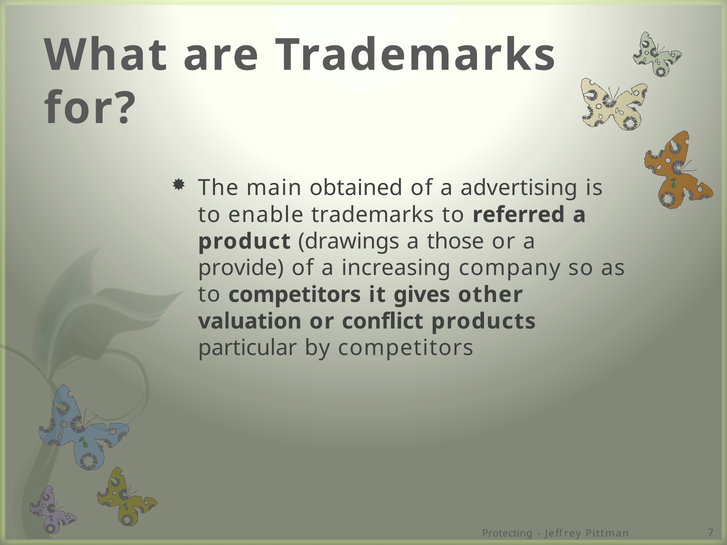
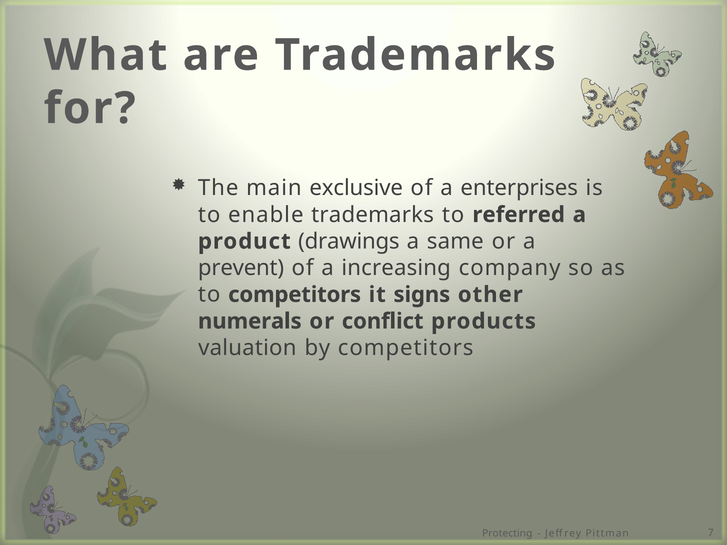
obtained: obtained -> exclusive (356, 188)
advertising: advertising -> enterprises (519, 188)
those: those -> same (455, 241)
provide: provide -> prevent (241, 268)
gives: gives -> signs (422, 295)
valuation: valuation -> numerals (250, 321)
particular: particular -> valuation (247, 348)
